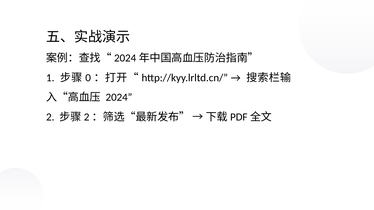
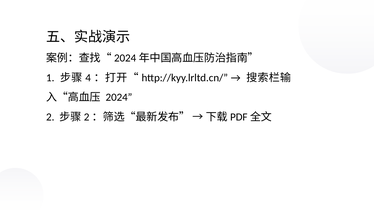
0: 0 -> 4 (88, 78)
